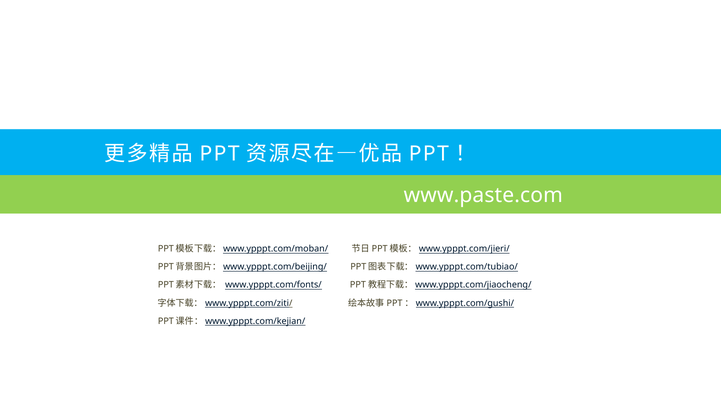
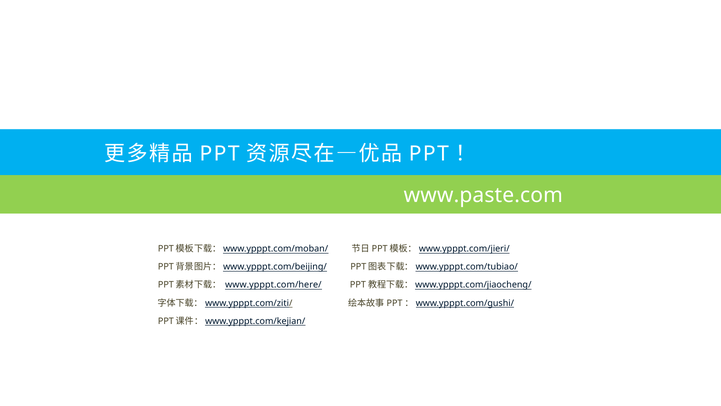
www.ypppt.com/fonts/: www.ypppt.com/fonts/ -> www.ypppt.com/here/ (273, 285)
